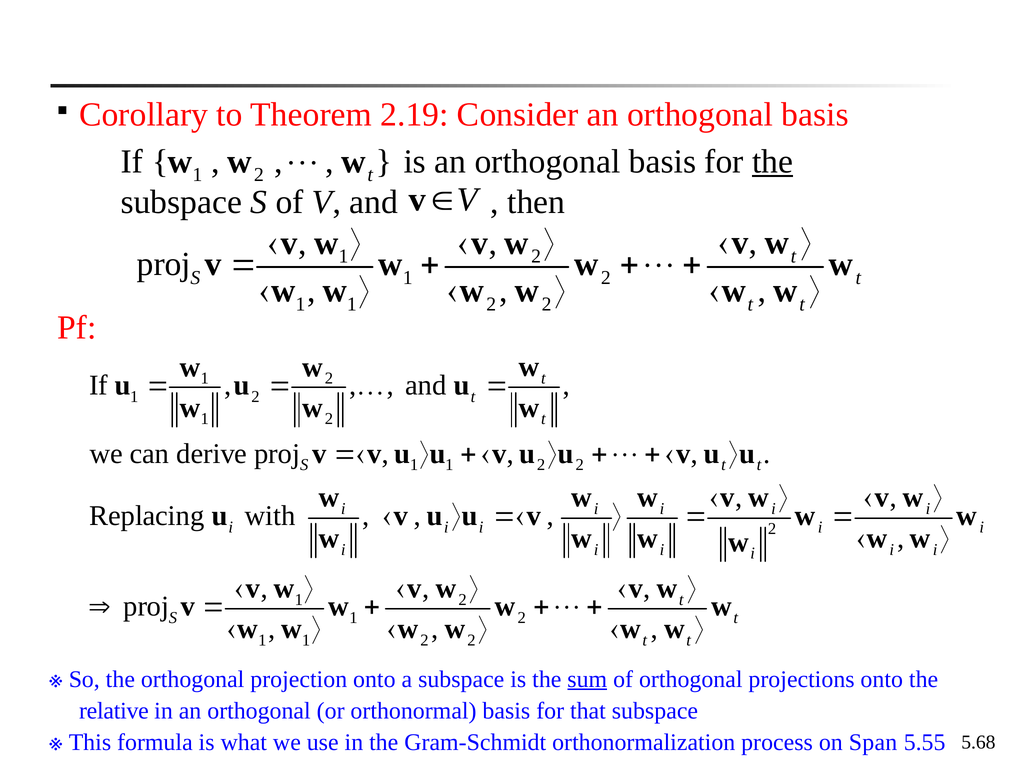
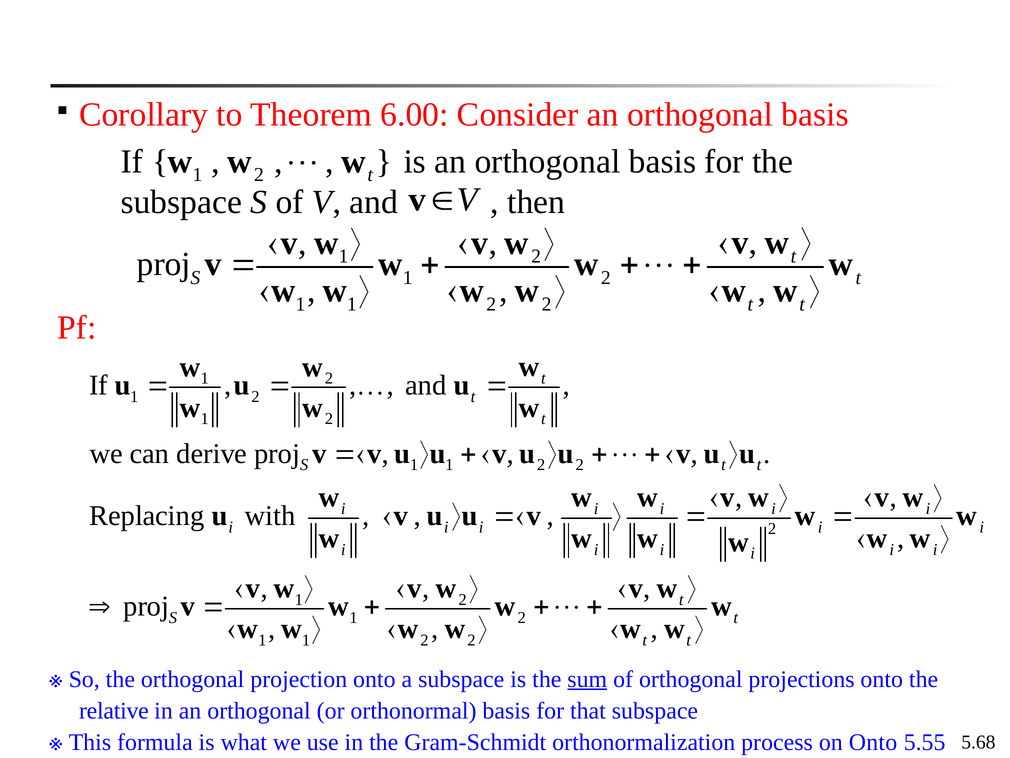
2.19: 2.19 -> 6.00 (415, 114)
the underline: present -> none (773, 162)
on Span: Span -> Onto (873, 742)
